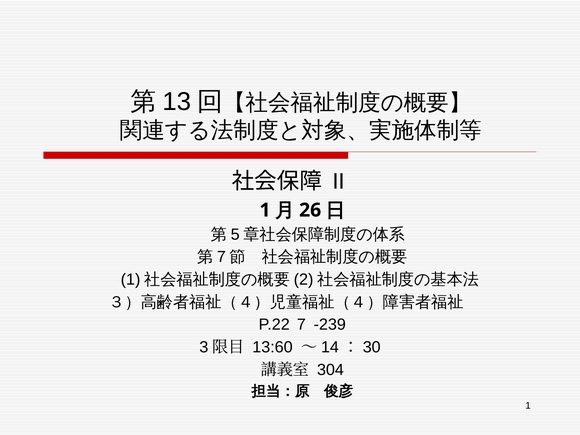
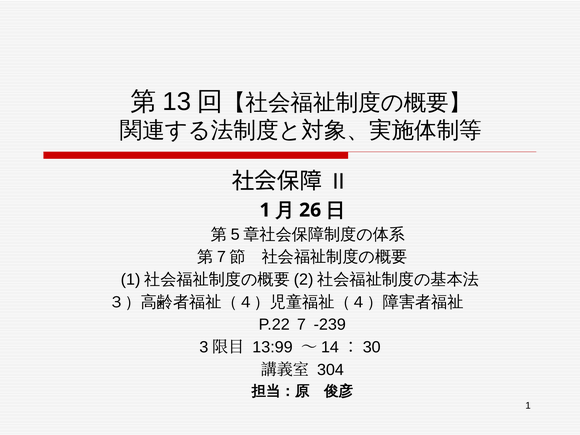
13:60: 13:60 -> 13:99 (272, 347)
